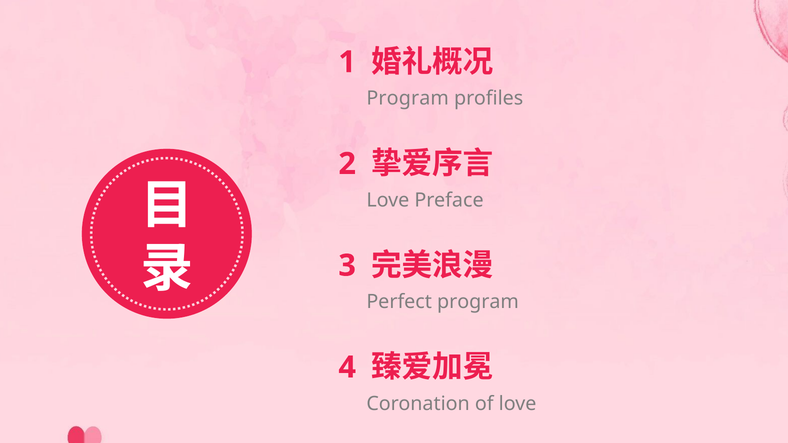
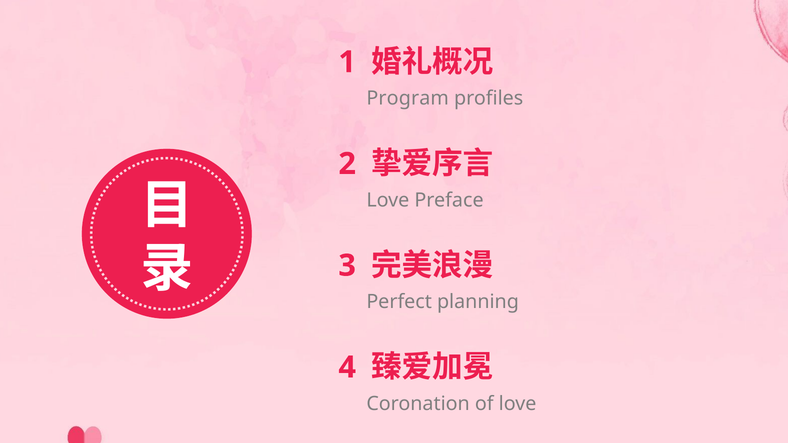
Perfect program: program -> planning (478, 302)
